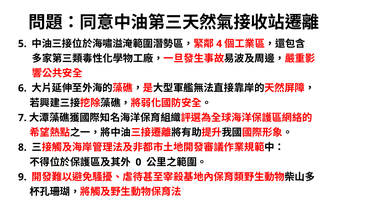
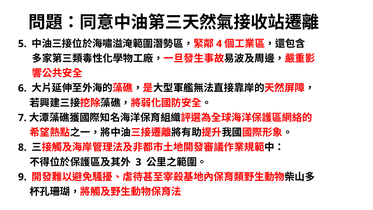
0: 0 -> 3 (138, 162)
